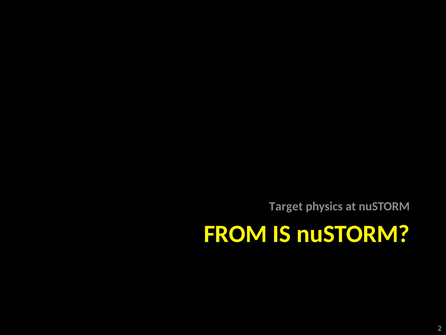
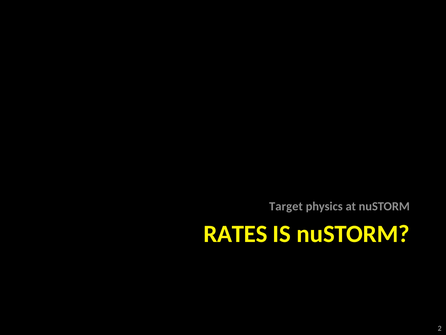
FROM: FROM -> RATES (235, 234)
